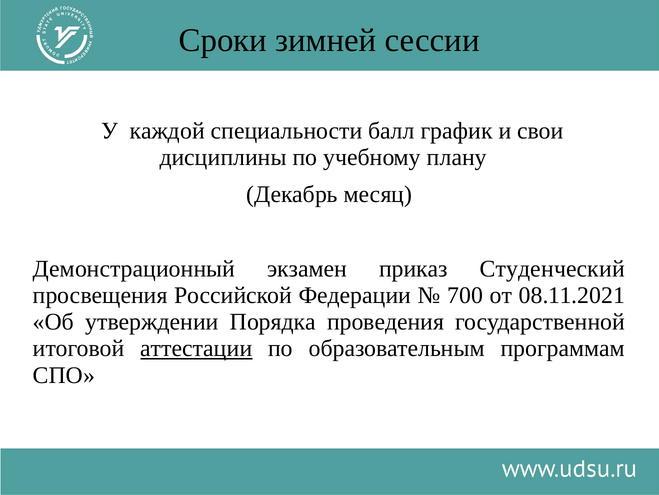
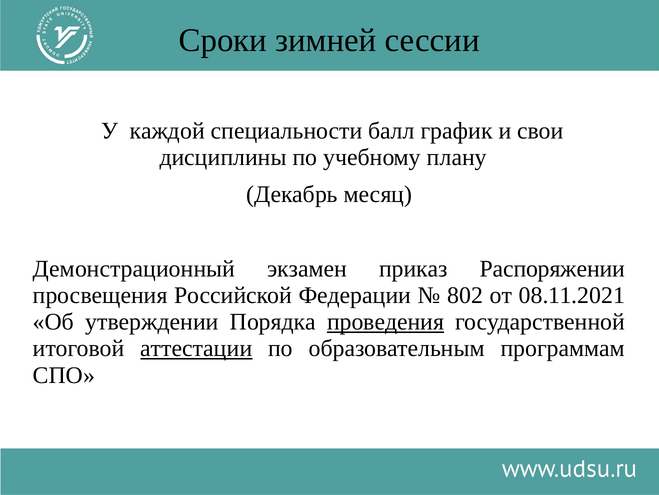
Студенческий: Студенческий -> Распоряжении (552, 268)
700: 700 -> 802 (465, 295)
проведения underline: none -> present (385, 322)
